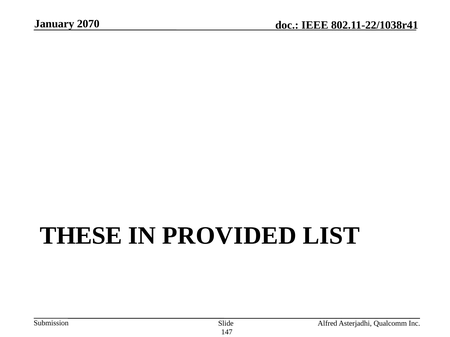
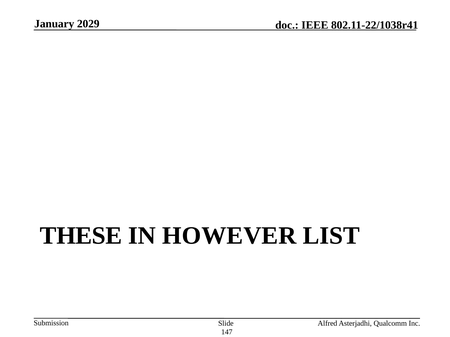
2070: 2070 -> 2029 (88, 24)
PROVIDED: PROVIDED -> HOWEVER (229, 236)
